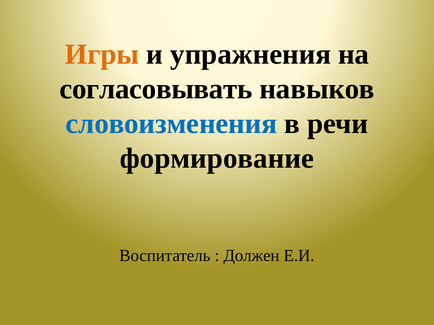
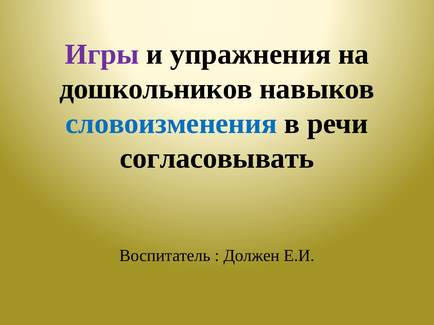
Игры colour: orange -> purple (102, 54)
согласовывать: согласовывать -> дошкольников (156, 89)
формирование: формирование -> согласовывать (217, 159)
